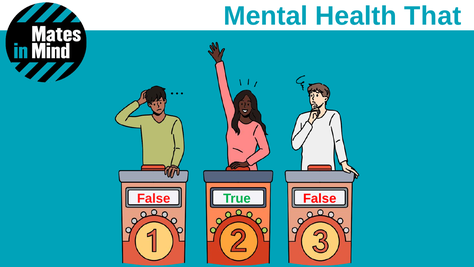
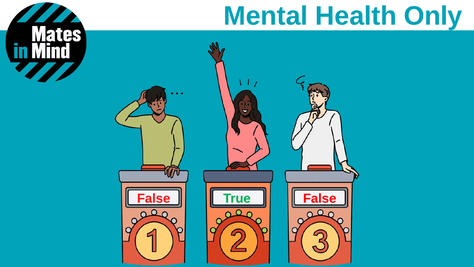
That: That -> Only (433, 16)
